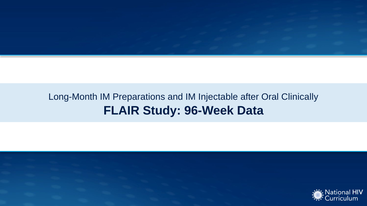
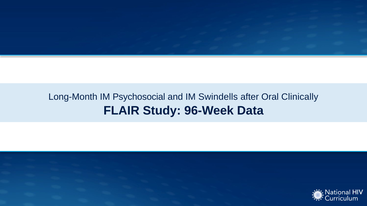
Preparations: Preparations -> Psychosocial (139, 97)
Injectable: Injectable -> Swindells (218, 97)
